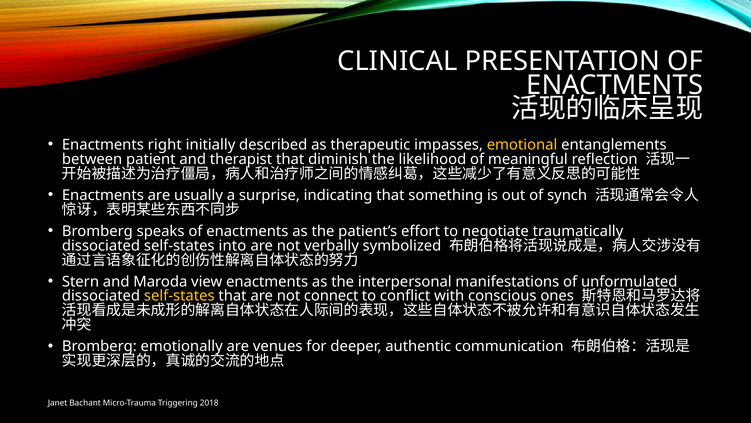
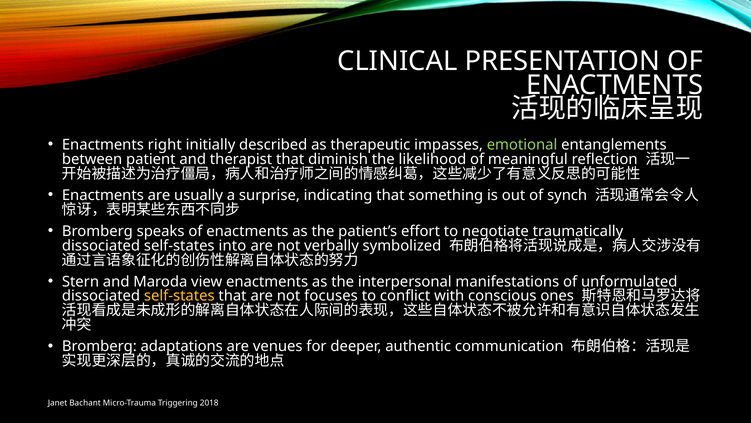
emotional colour: yellow -> light green (522, 145)
connect: connect -> focuses (331, 296)
emotionally: emotionally -> adaptations (182, 346)
